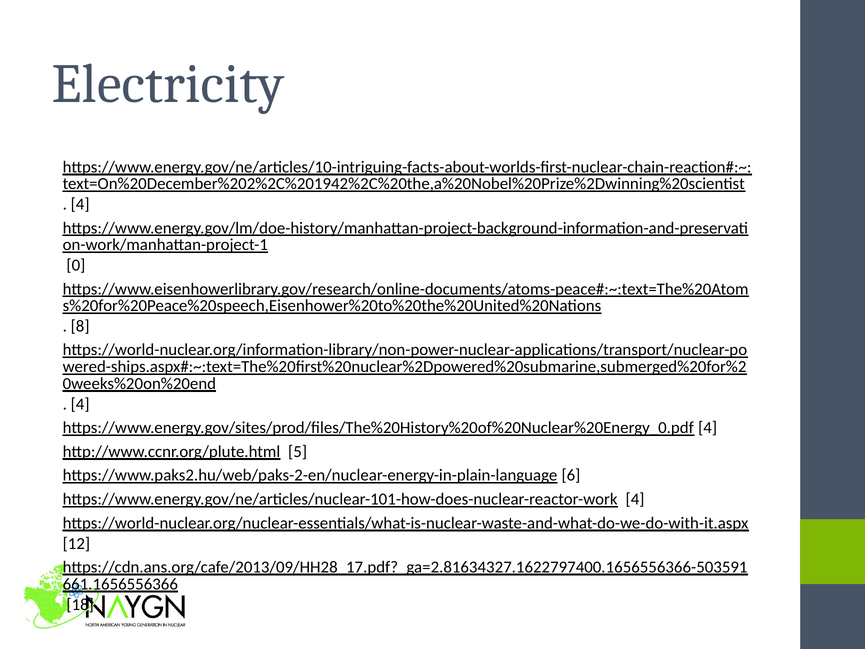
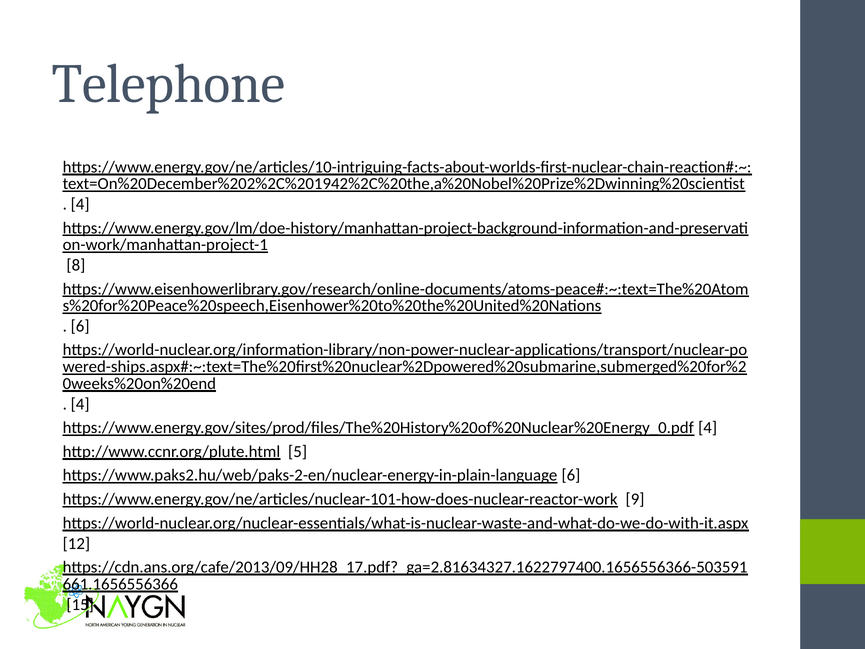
Electricity: Electricity -> Telephone (168, 84)
0: 0 -> 8 (76, 265)
8: 8 -> 6 (80, 326)
https://www.energy.gov/ne/articles/nuclear-101-how-does-nuclear-reactor-work 4: 4 -> 9 (635, 499)
18: 18 -> 15 (80, 604)
